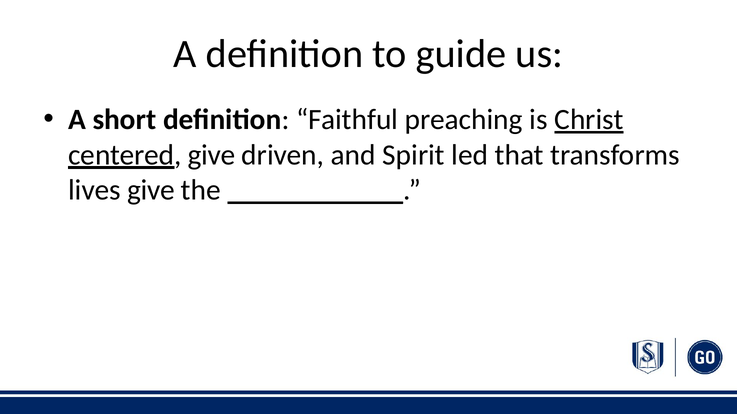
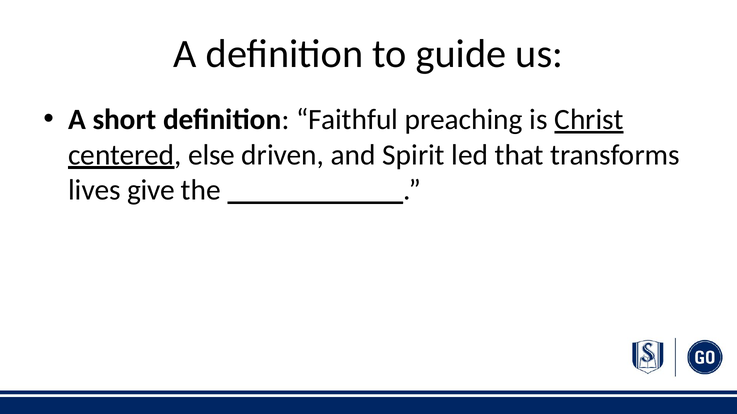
centered give: give -> else (212, 155)
